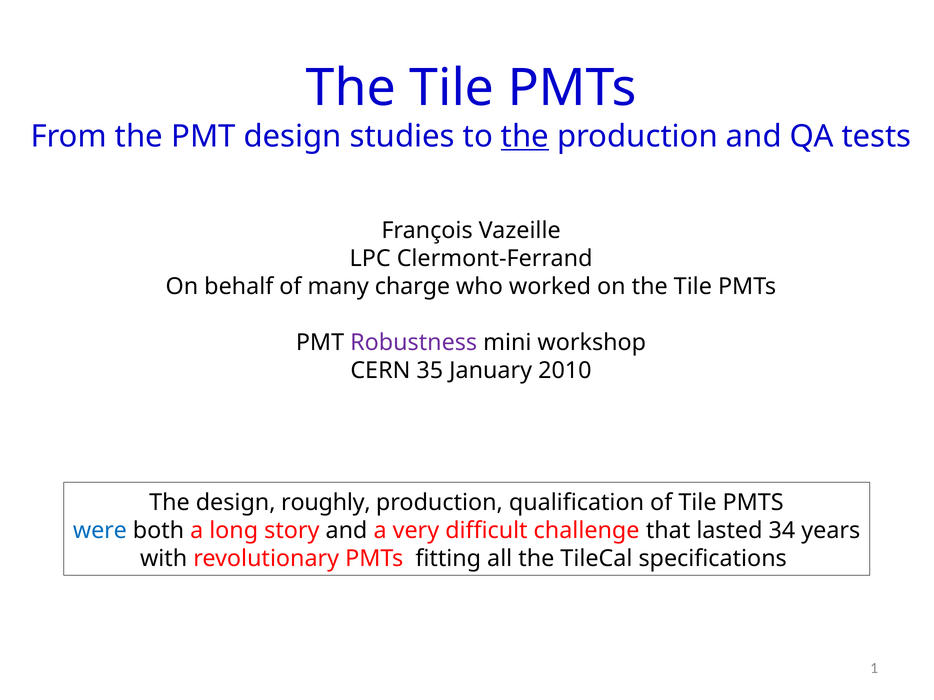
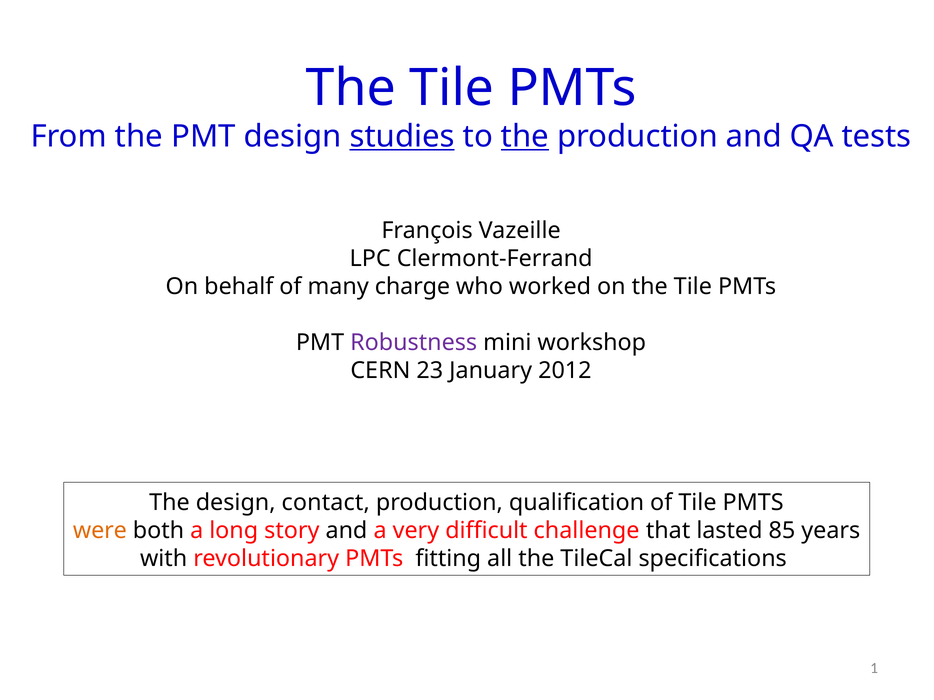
studies underline: none -> present (402, 136)
35: 35 -> 23 (430, 371)
2010: 2010 -> 2012 (565, 371)
roughly: roughly -> contact (326, 503)
were colour: blue -> orange (100, 531)
34: 34 -> 85 (782, 531)
